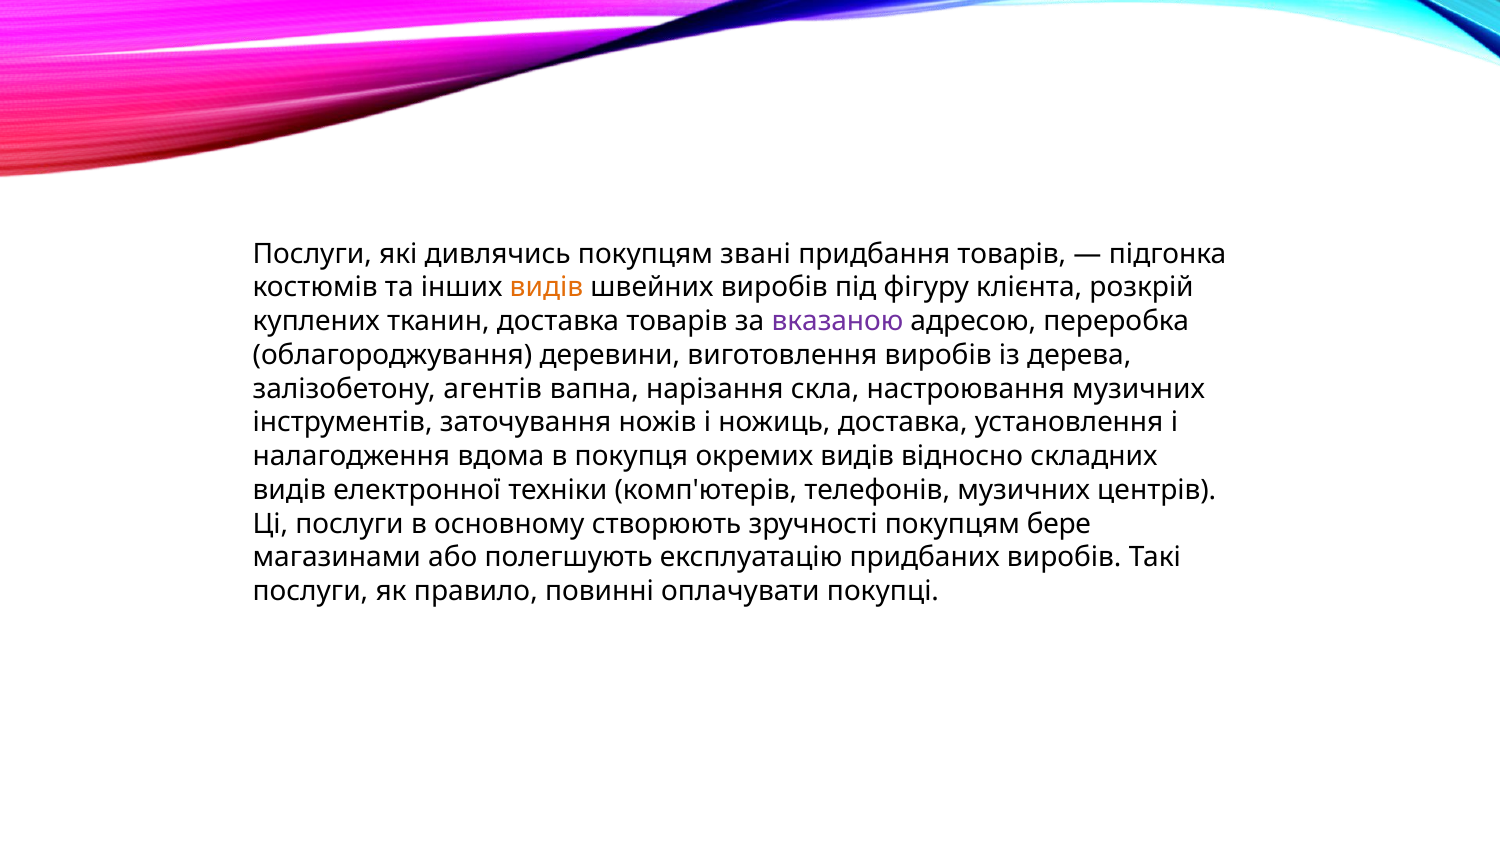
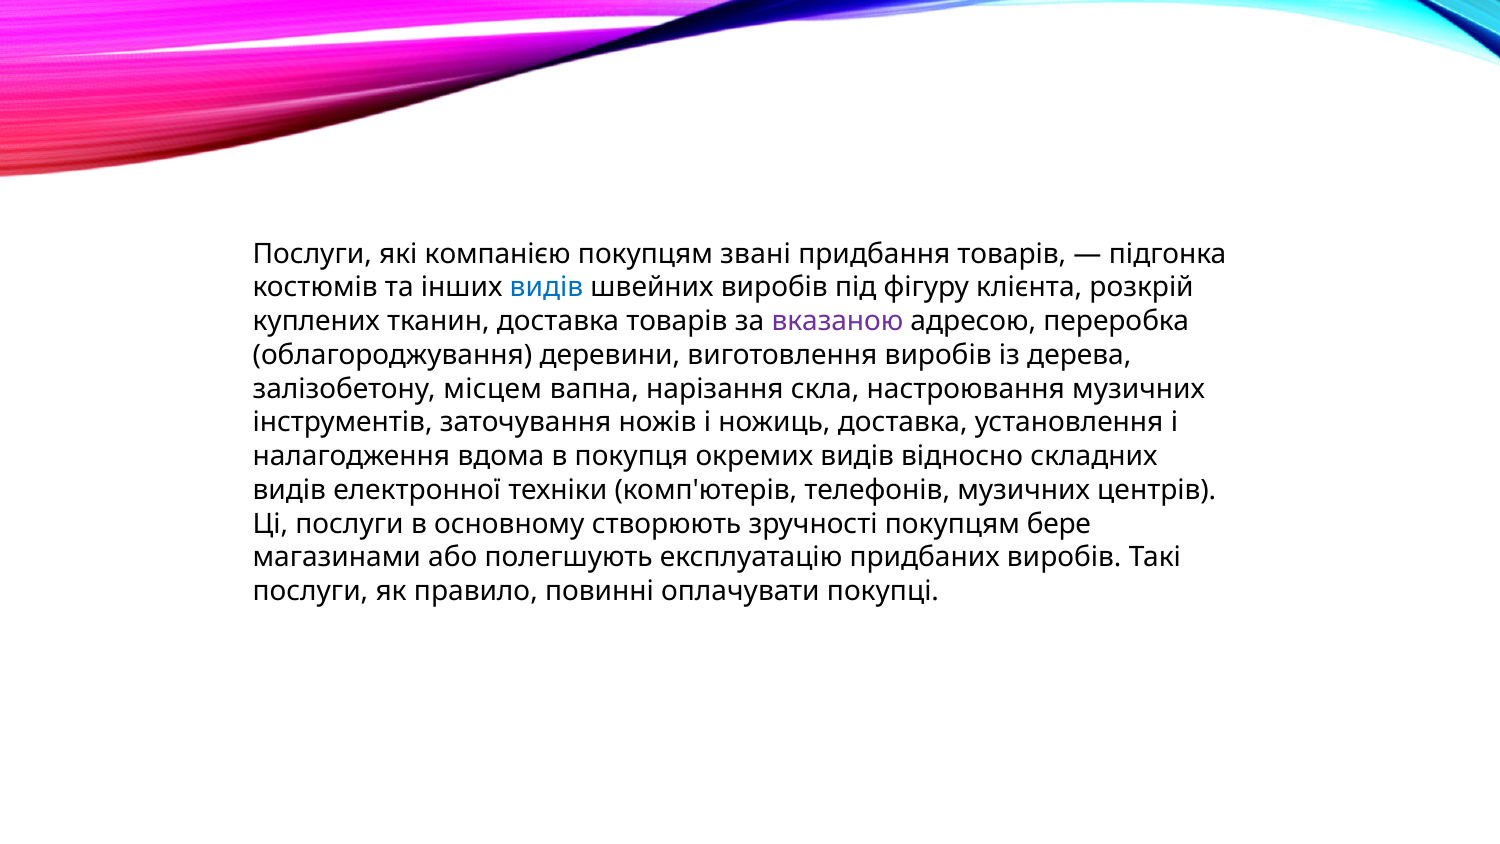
дивлячись: дивлячись -> компанією (498, 254)
видів colour: orange -> blue (546, 287)
агентів: агентів -> місцем (493, 389)
